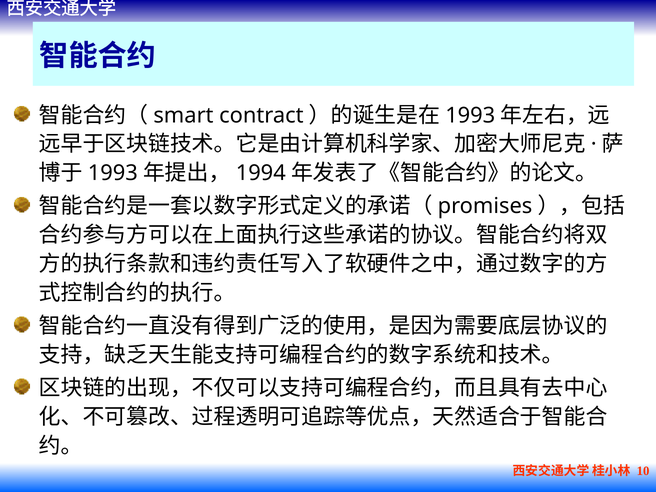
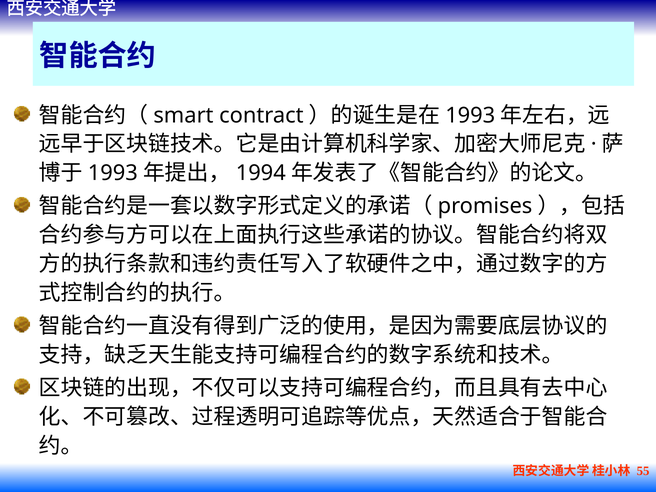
10: 10 -> 55 (643, 471)
